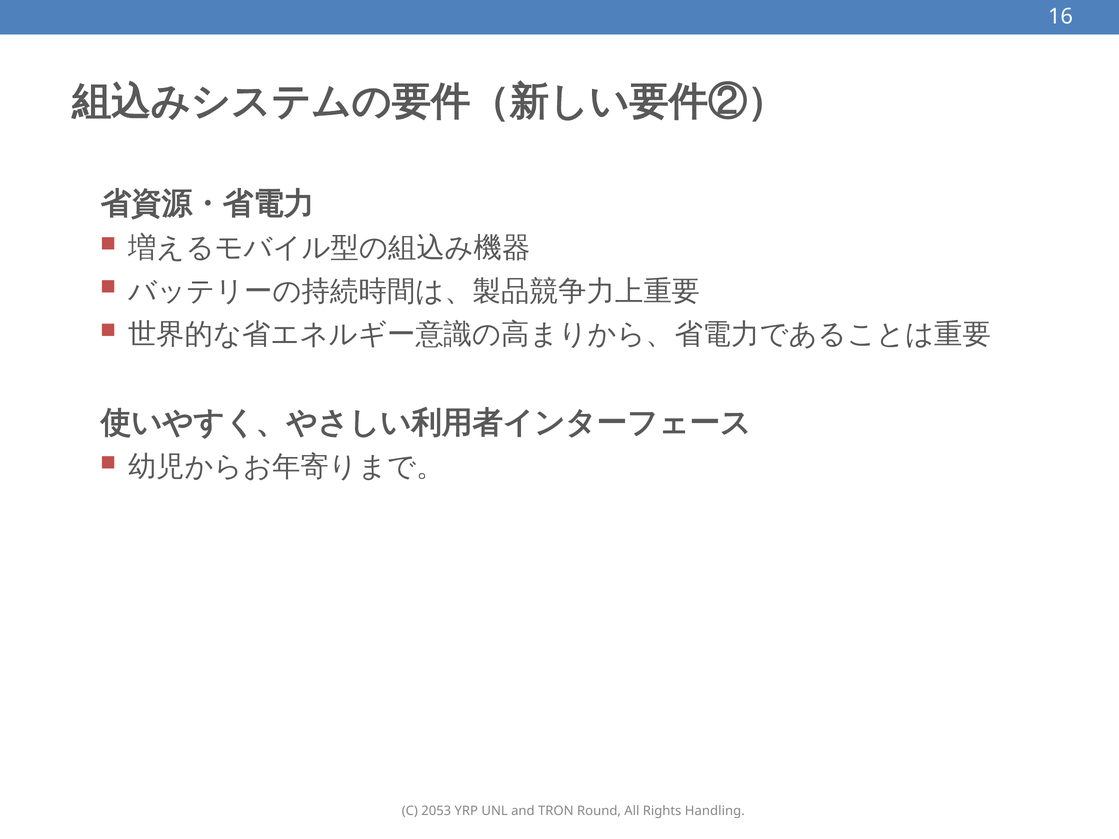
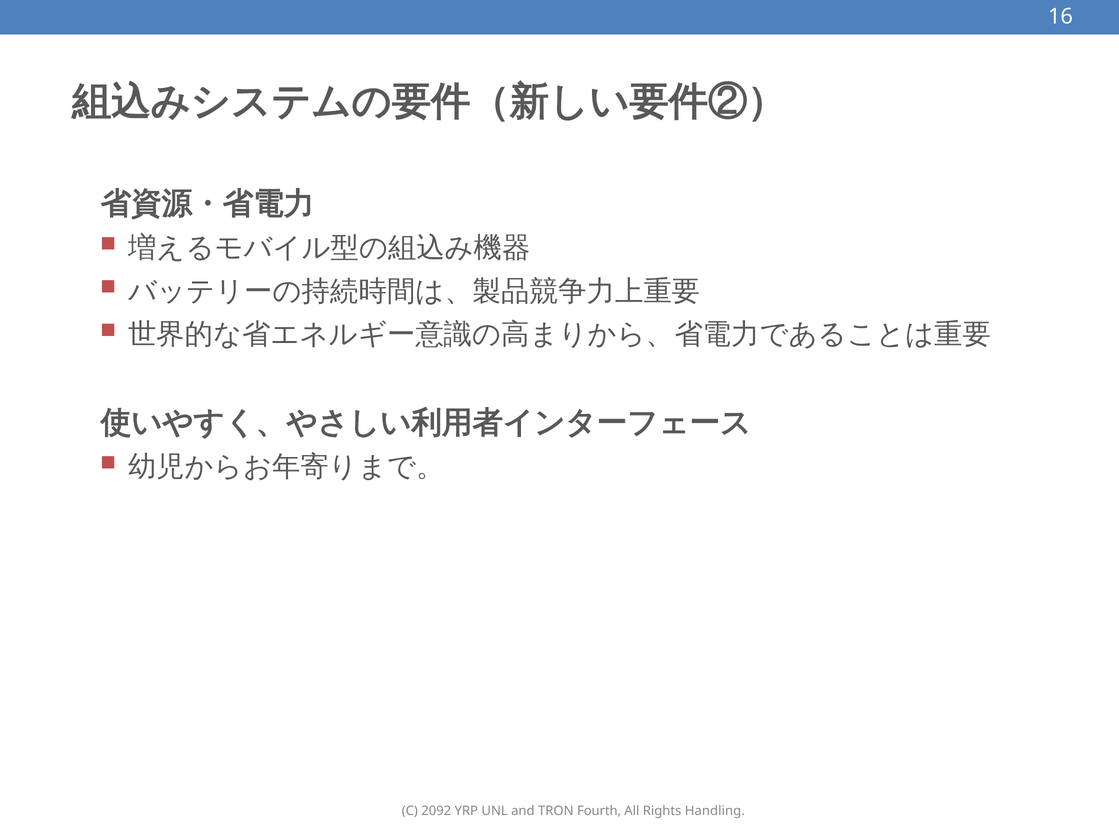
2053: 2053 -> 2092 (436, 811)
Round: Round -> Fourth (599, 811)
